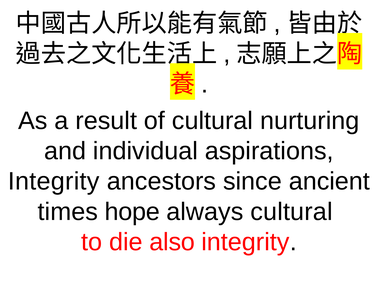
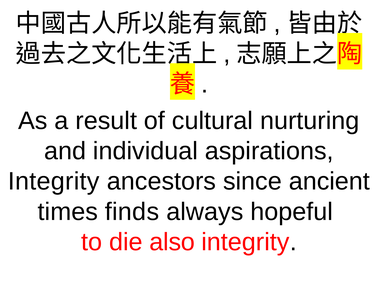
hope: hope -> finds (132, 211)
always cultural: cultural -> hopeful (292, 211)
